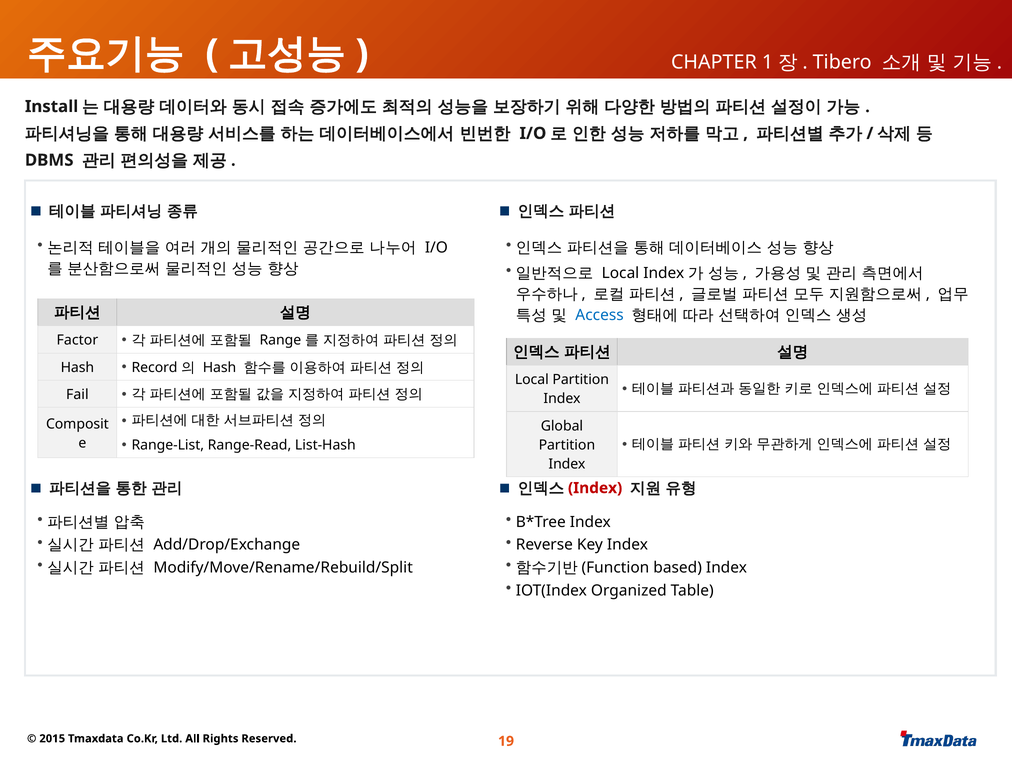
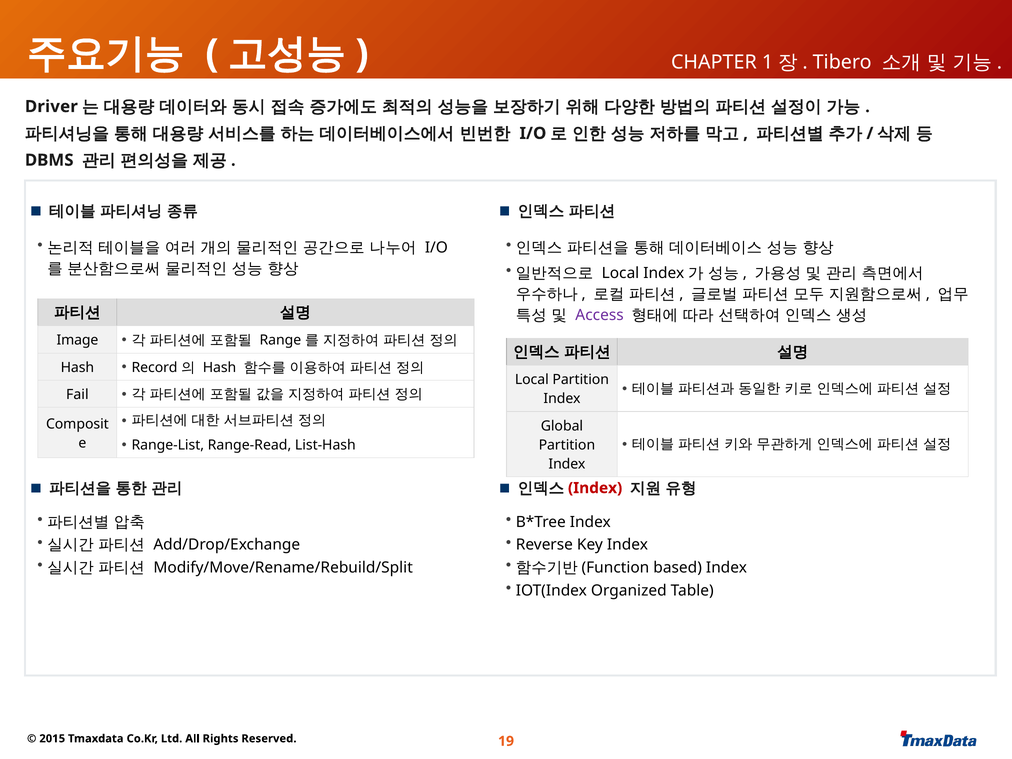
Install: Install -> Driver (51, 107)
Access colour: blue -> purple (600, 315)
Factor: Factor -> Image (77, 340)
